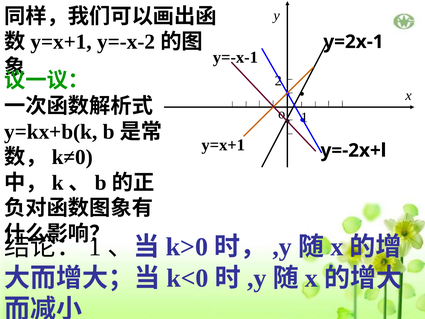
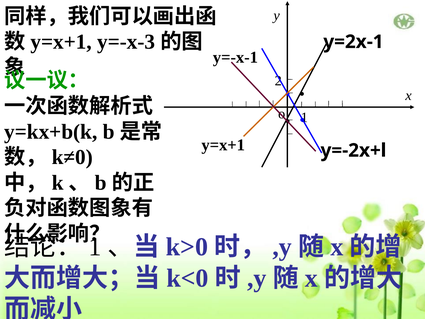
y=-x-2: y=-x-2 -> y=-x-3 (126, 42)
